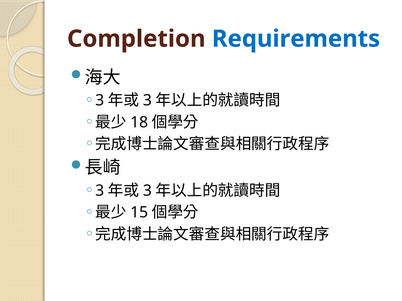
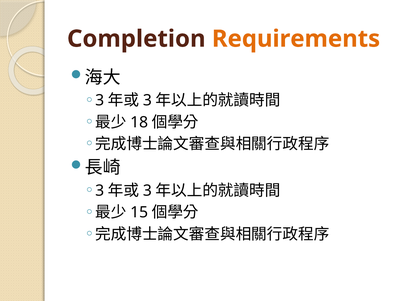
Requirements colour: blue -> orange (296, 39)
